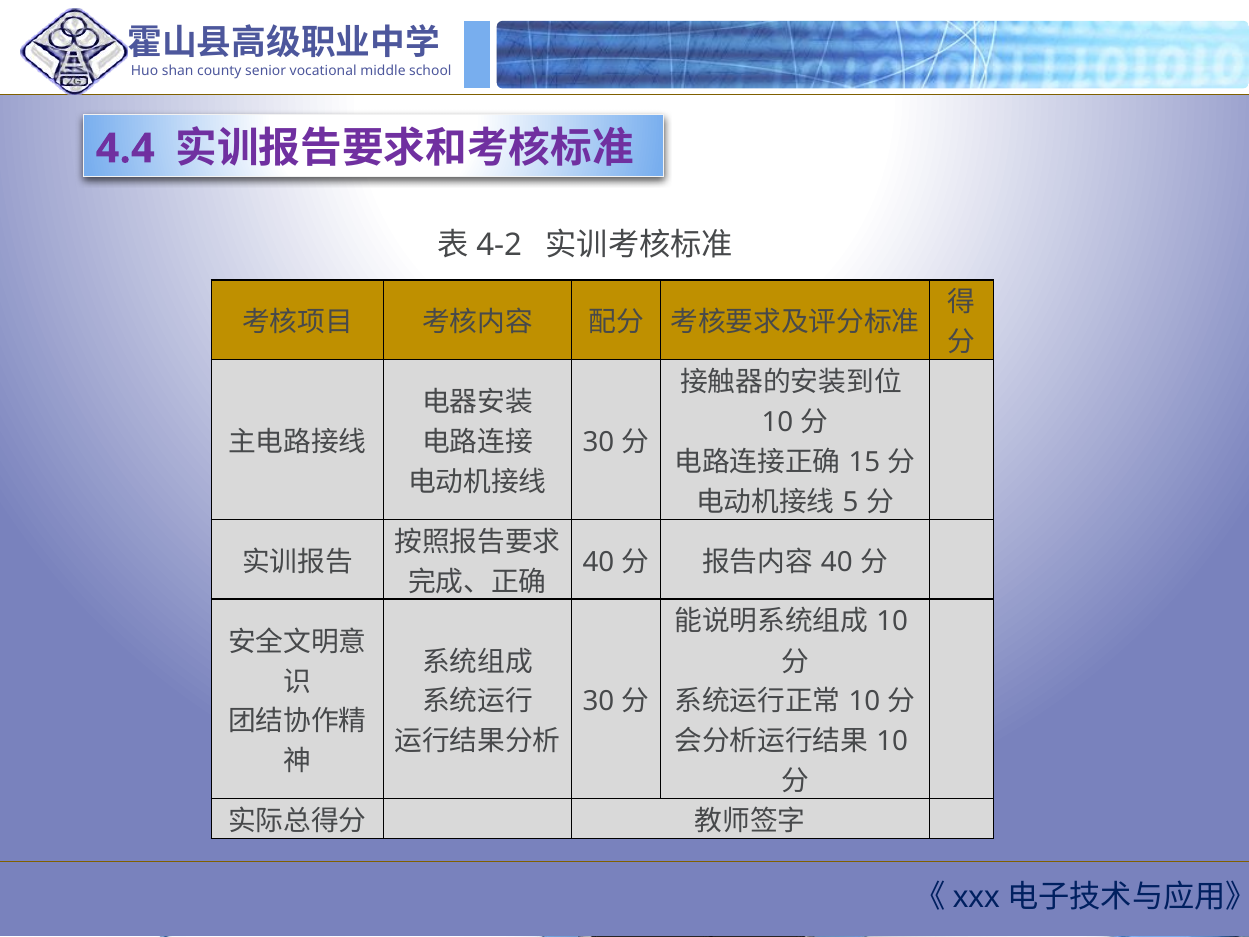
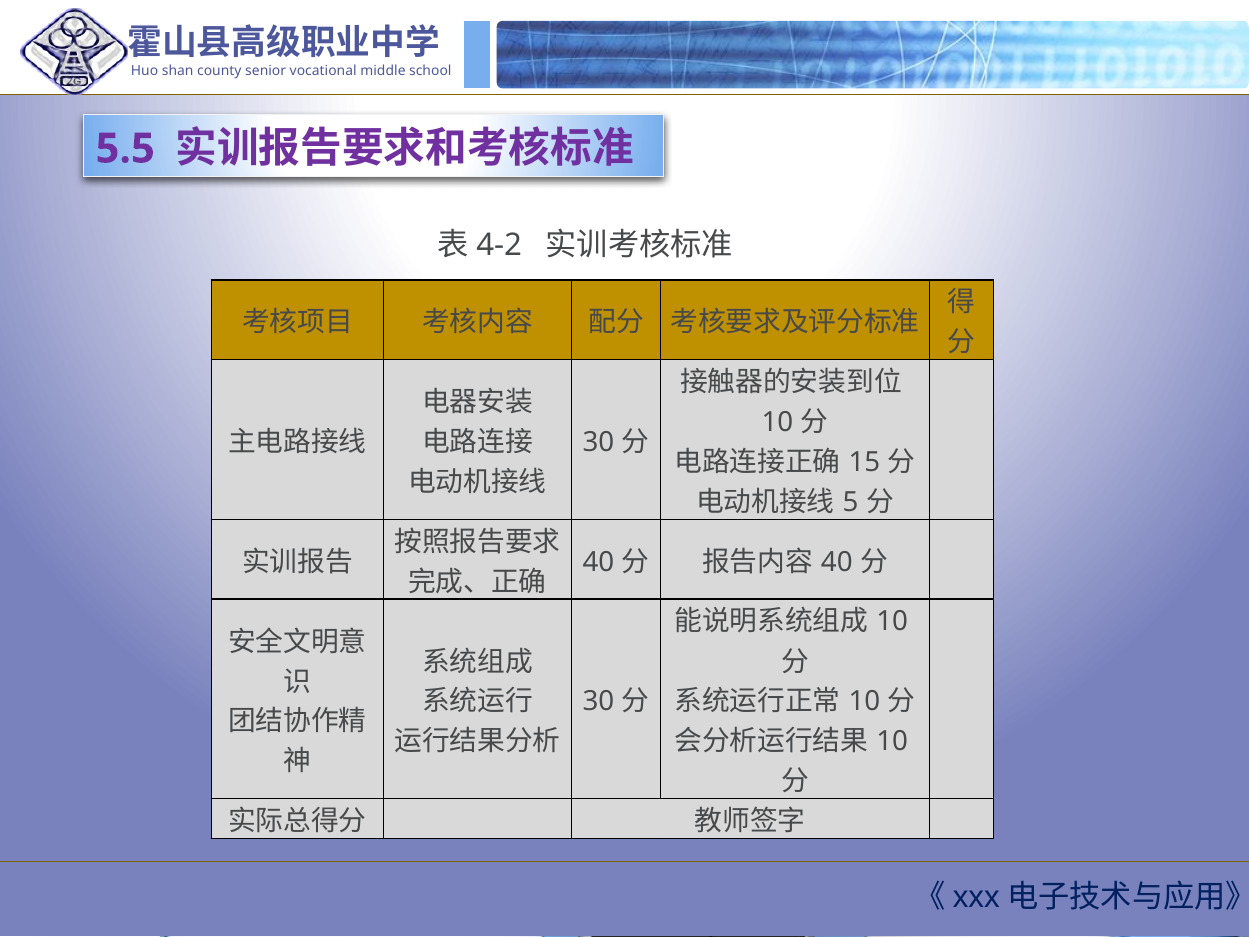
4.4: 4.4 -> 5.5 (125, 149)
